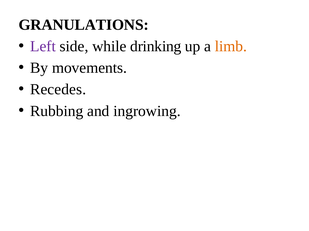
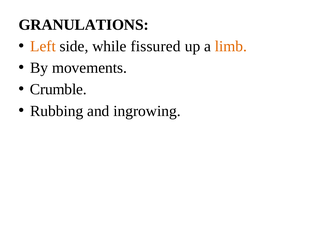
Left colour: purple -> orange (43, 46)
drinking: drinking -> fissured (156, 46)
Recedes: Recedes -> Crumble (58, 90)
